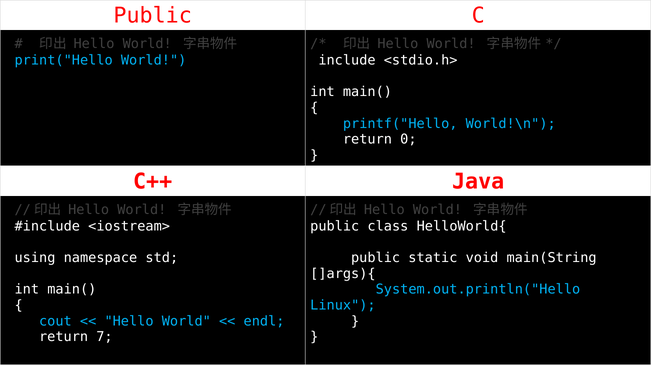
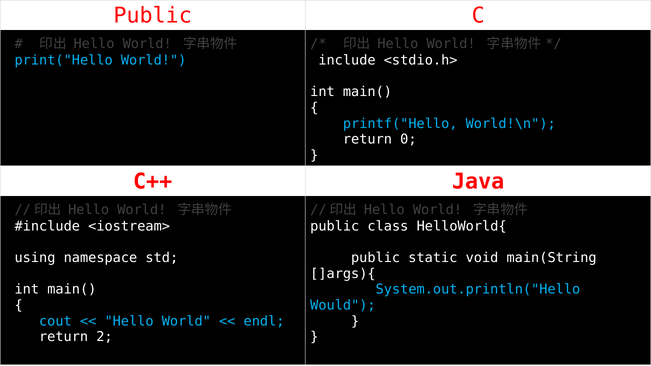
Linux: Linux -> Would (343, 305)
7: 7 -> 2 (104, 337)
